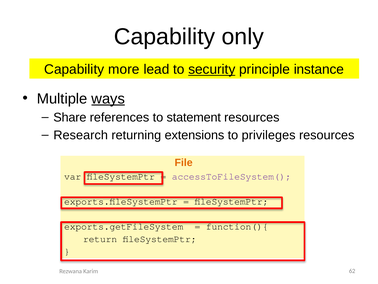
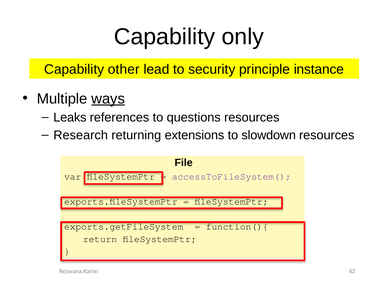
more: more -> other (124, 69)
security underline: present -> none (212, 69)
Share: Share -> Leaks (70, 117)
statement: statement -> questions (194, 117)
privileges: privileges -> slowdown (269, 135)
File colour: orange -> black (184, 162)
